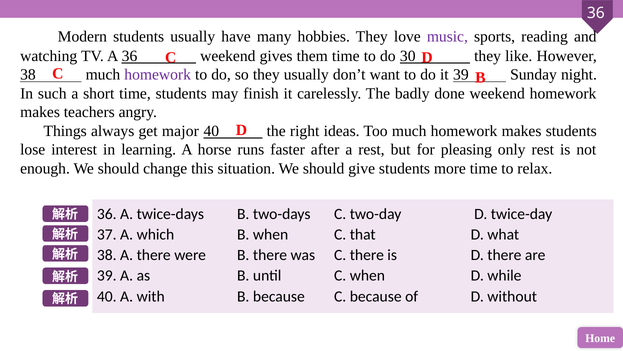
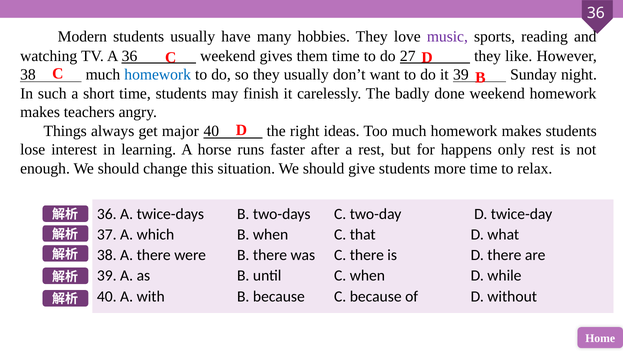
30: 30 -> 27 (408, 56)
homework colour: purple -> blue (158, 75)
pleasing: pleasing -> happens (466, 149)
